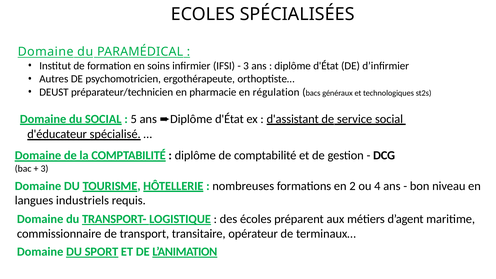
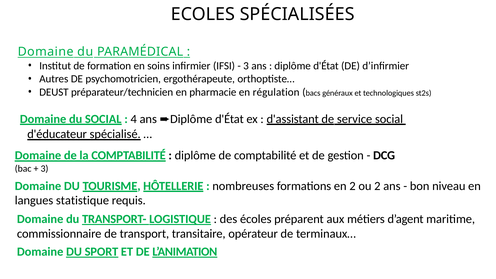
5: 5 -> 4 (134, 119)
ou 4: 4 -> 2 (377, 186)
industriels: industriels -> statistique (83, 201)
